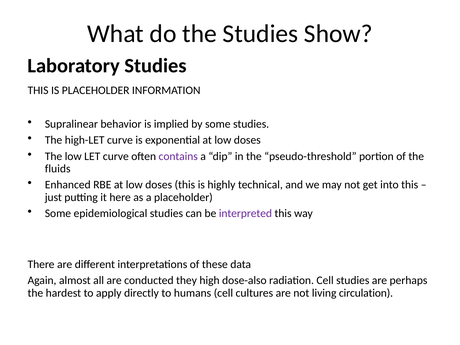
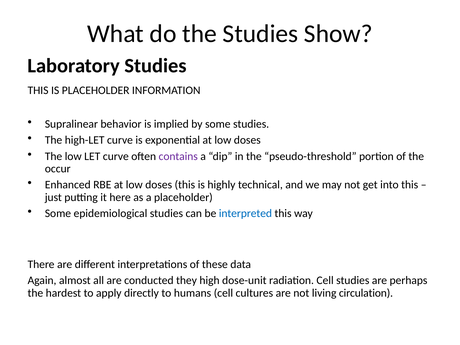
fluids: fluids -> occur (58, 169)
interpreted colour: purple -> blue (245, 213)
dose-also: dose-also -> dose-unit (244, 280)
